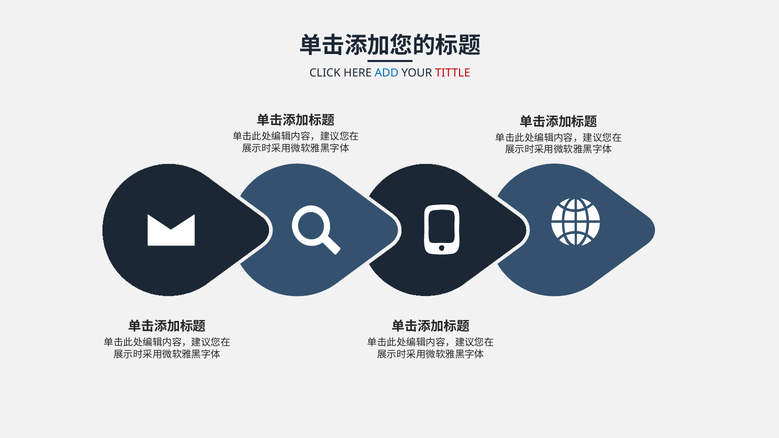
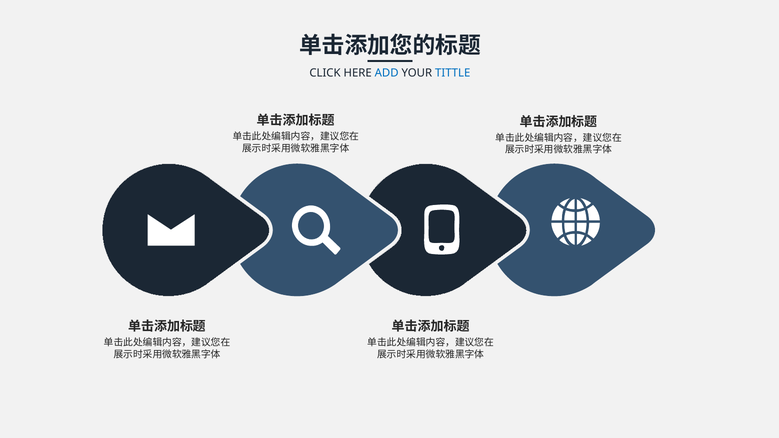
TITTLE colour: red -> blue (453, 73)
